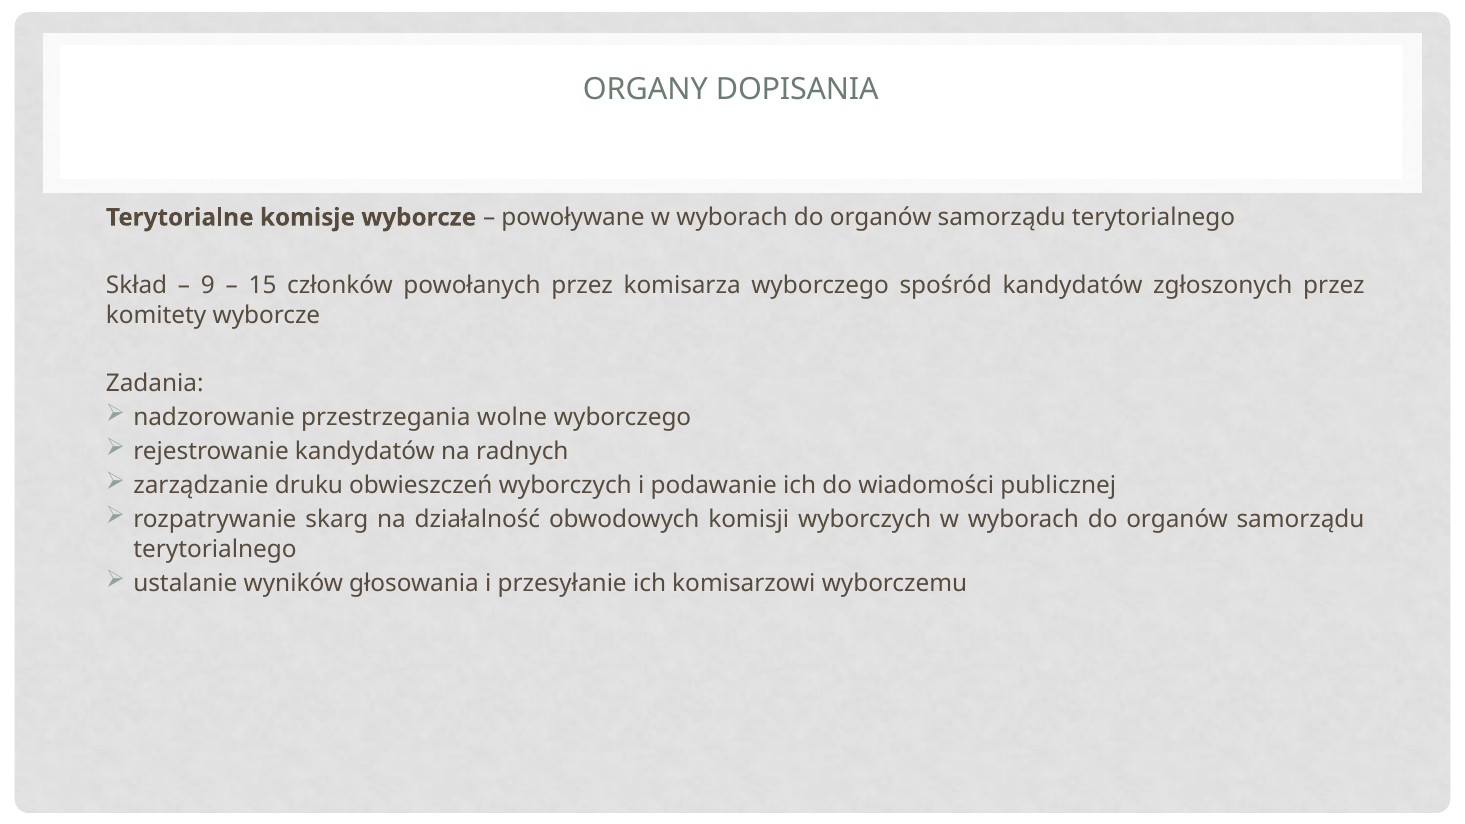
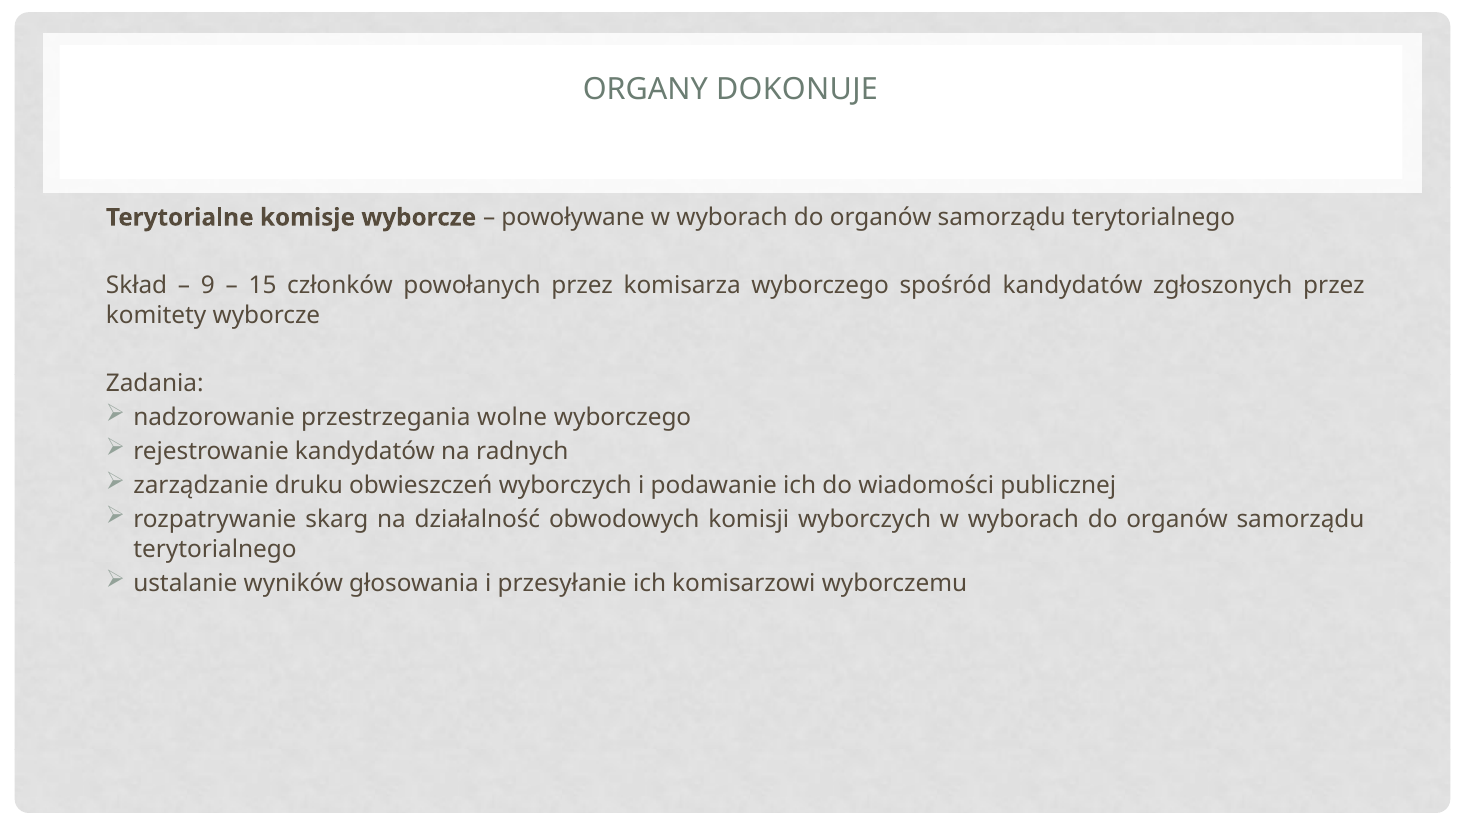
DOPISANIA: DOPISANIA -> DOKONUJE (797, 90)
